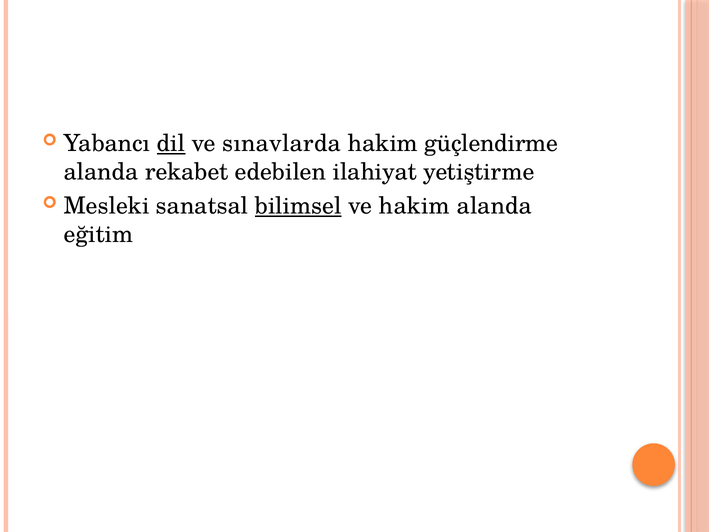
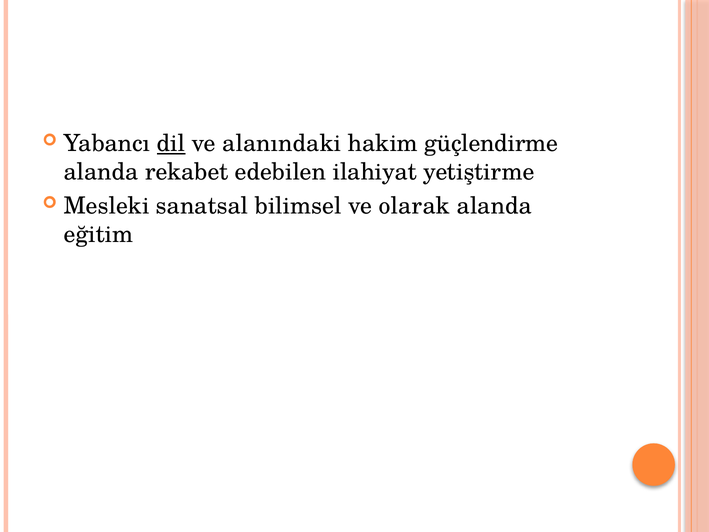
sınavlarda: sınavlarda -> alanındaki (282, 143)
bilimsel underline: present -> none (298, 206)
ve hakim: hakim -> olarak (414, 206)
